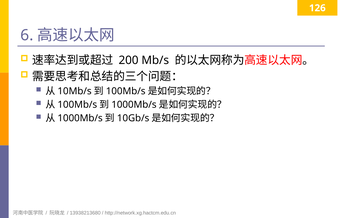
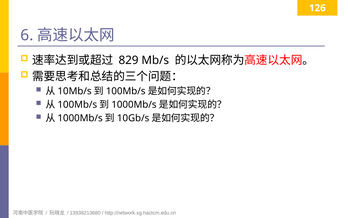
200: 200 -> 829 (129, 60)
